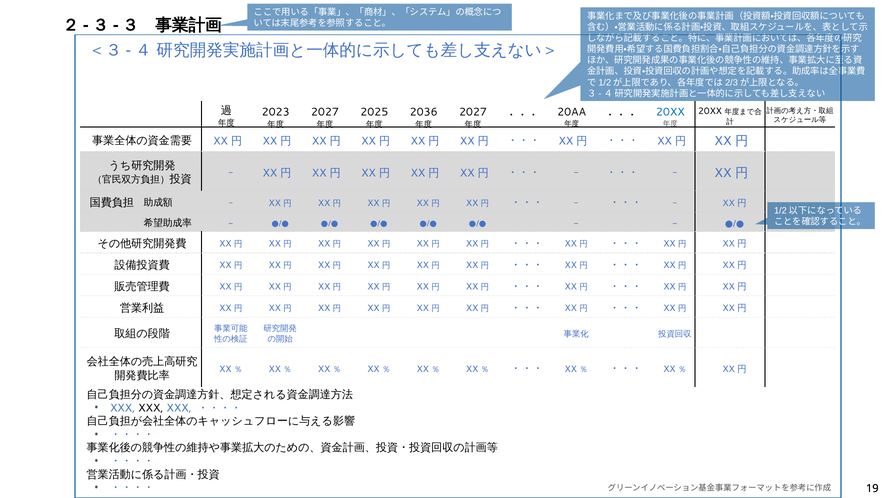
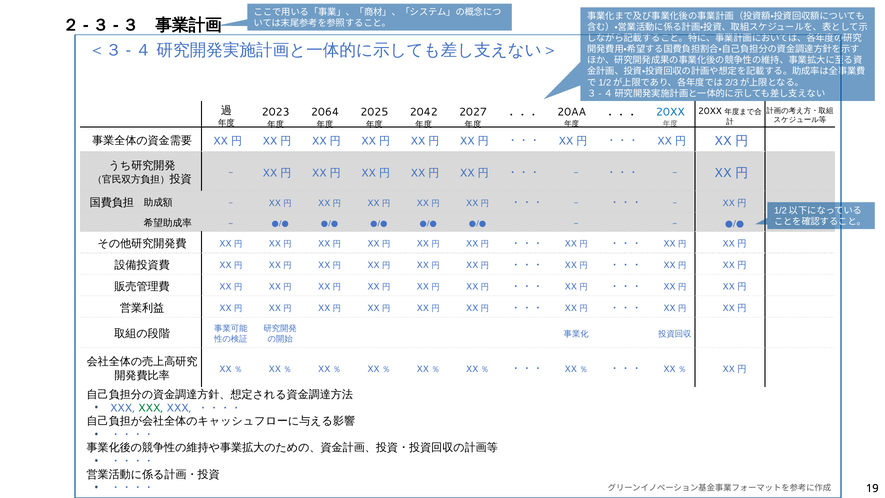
2027: 2027 -> 2064 (325, 112)
2036: 2036 -> 2042 (424, 112)
XXX colour: black -> green (151, 408)
